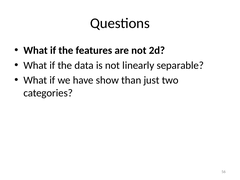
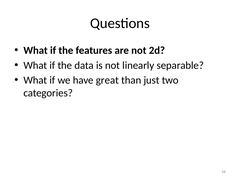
show: show -> great (107, 80)
